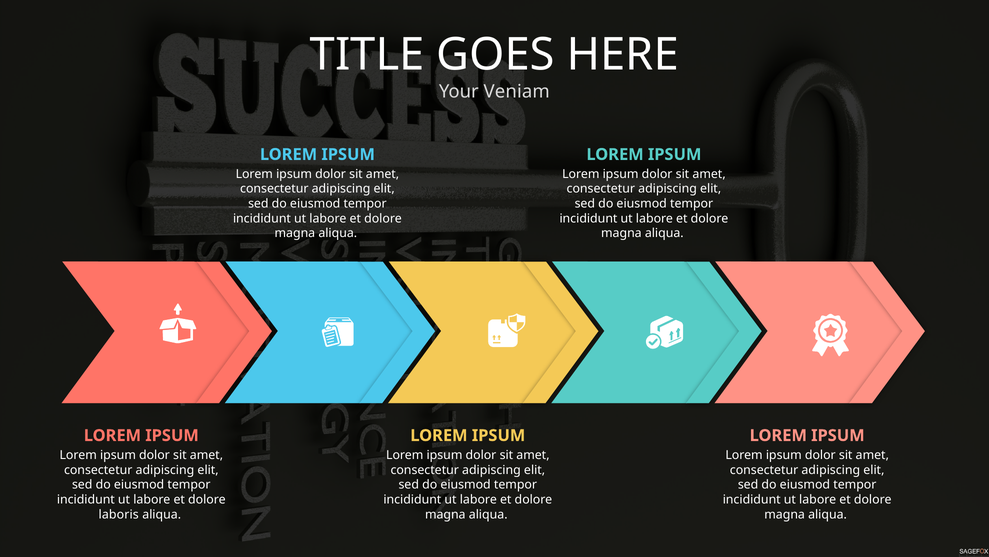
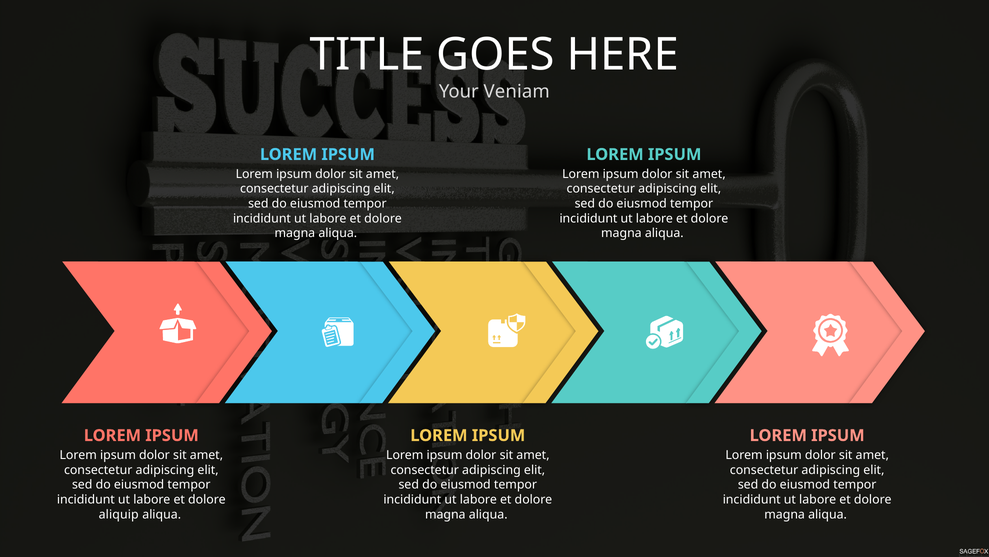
laboris: laboris -> aliquip (119, 514)
